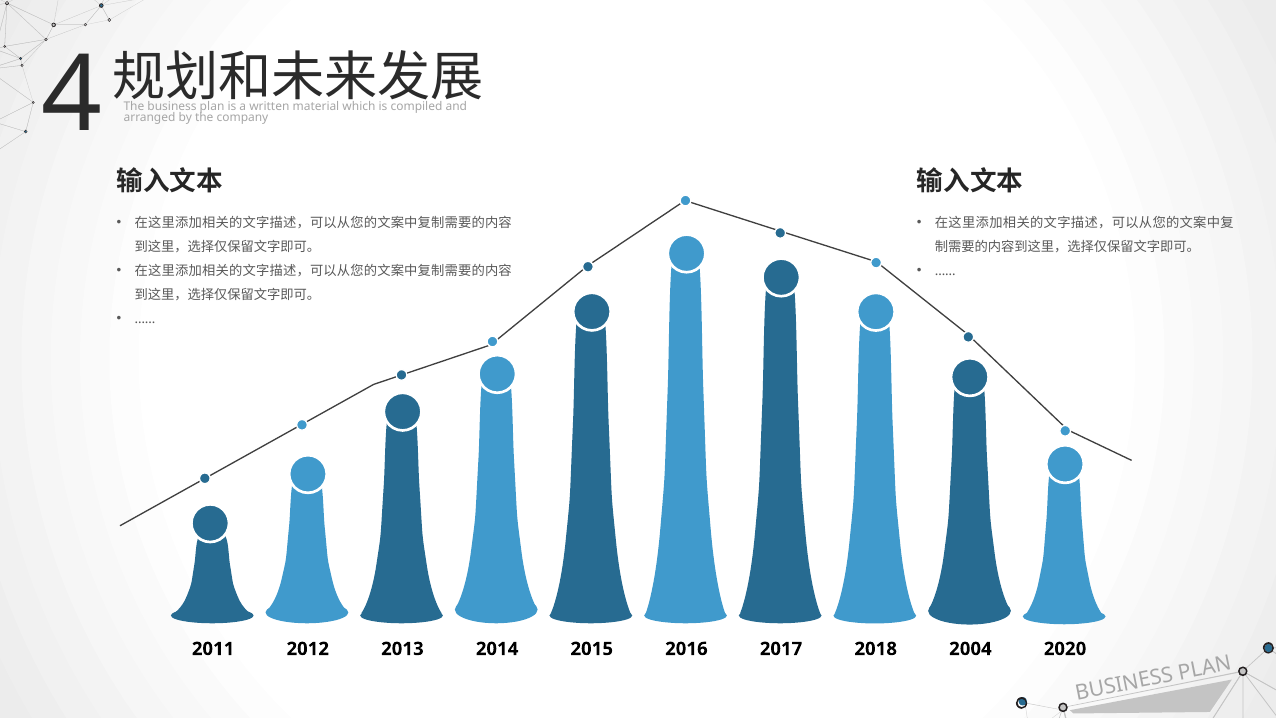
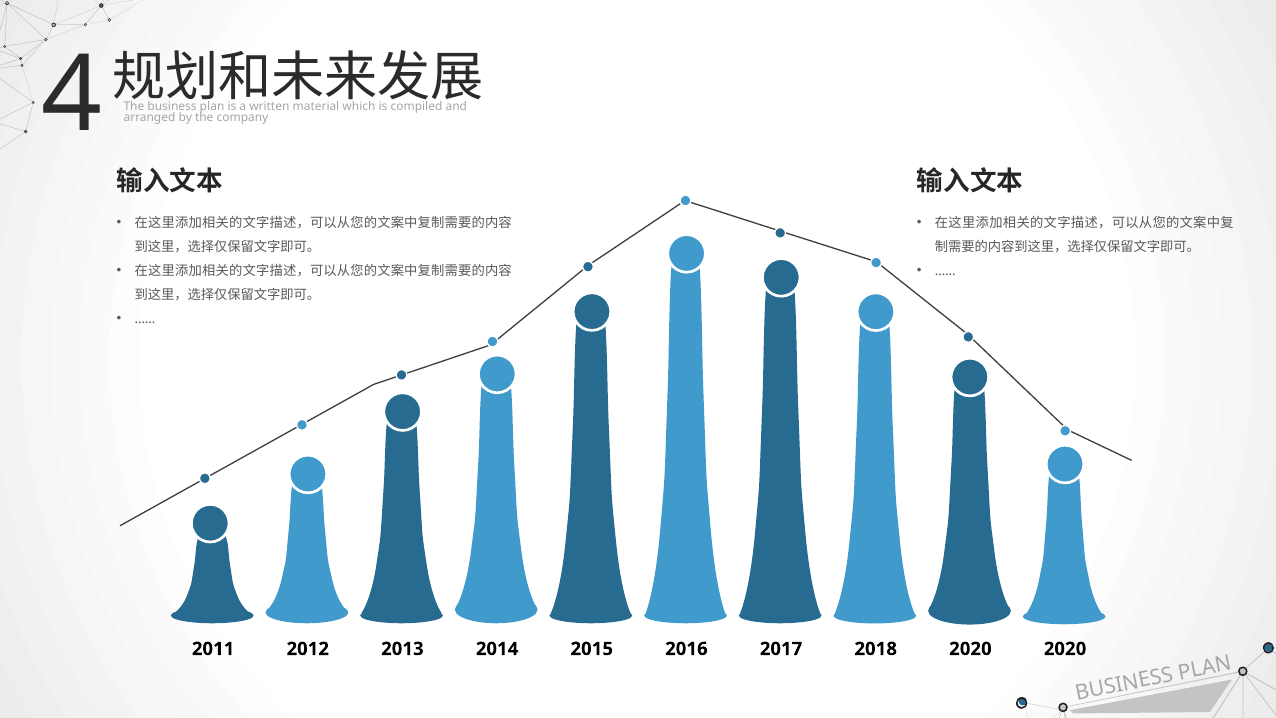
2018 2004: 2004 -> 2020 (970, 649)
